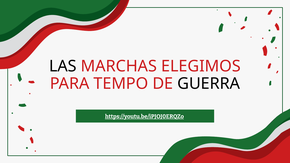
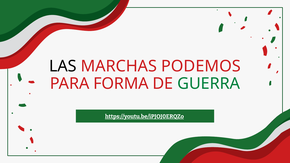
ELEGIMOS: ELEGIMOS -> PODEMOS (201, 66)
TEMPO: TEMPO -> FORMA (121, 84)
GUERRA colour: black -> green (209, 84)
